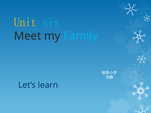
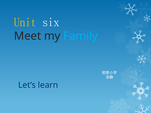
six colour: light blue -> white (51, 22)
